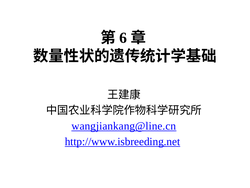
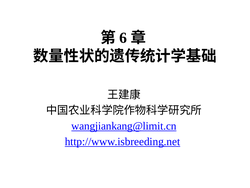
wangjiankang@line.cn: wangjiankang@line.cn -> wangjiankang@limit.cn (124, 126)
